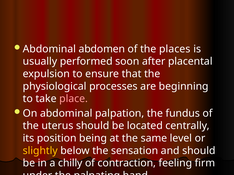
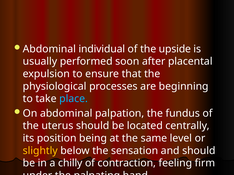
abdomen: abdomen -> individual (102, 49)
places: places -> upside (175, 49)
place colour: pink -> light blue (74, 99)
